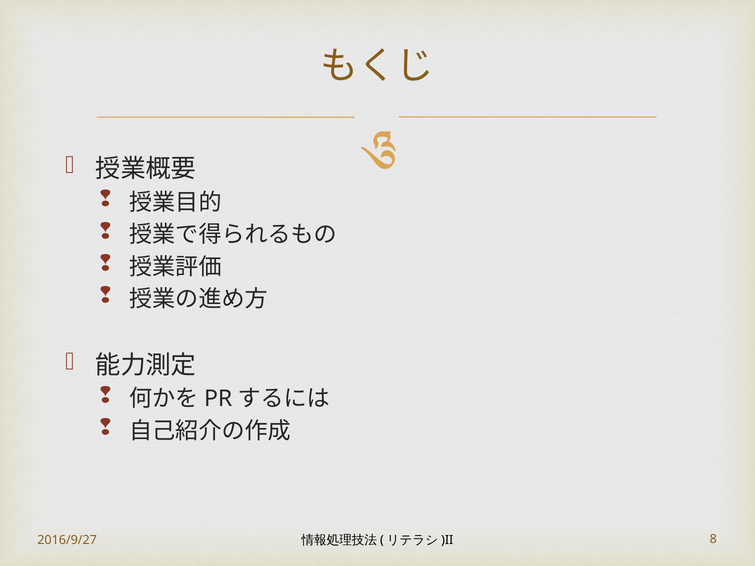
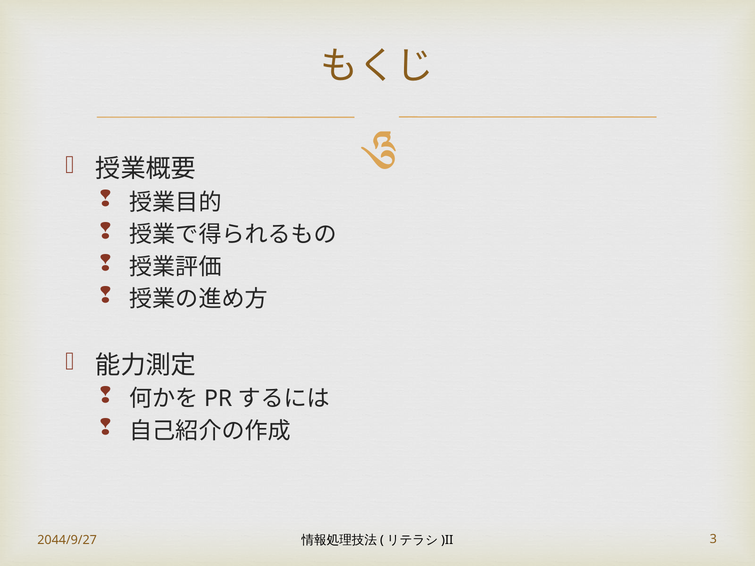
2016/9/27: 2016/9/27 -> 2044/9/27 (67, 540)
8: 8 -> 3 (713, 539)
